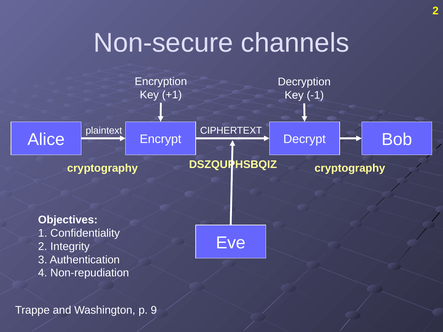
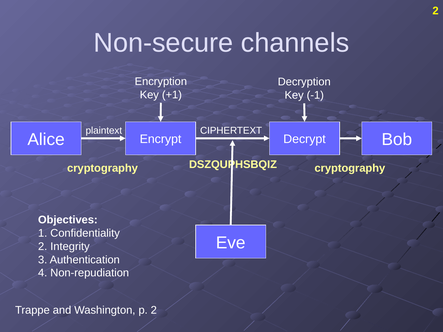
p 9: 9 -> 2 (154, 310)
